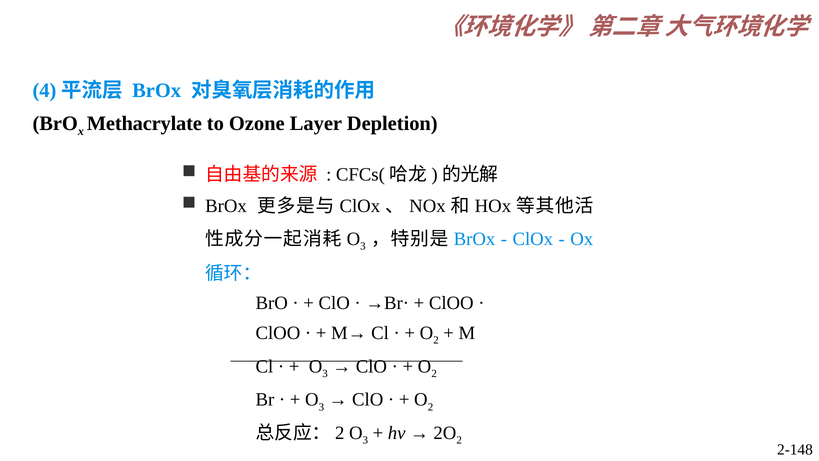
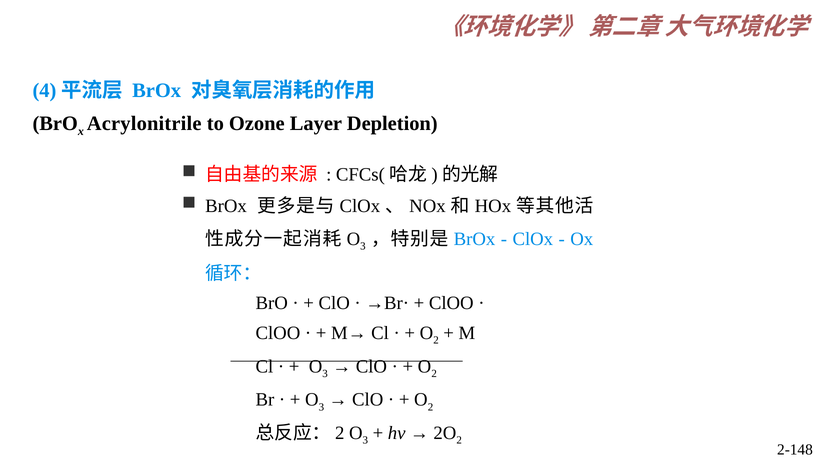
Methacrylate: Methacrylate -> Acrylonitrile (144, 123)
